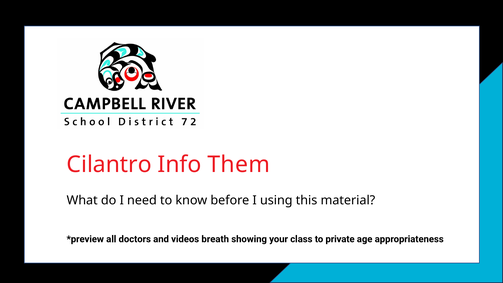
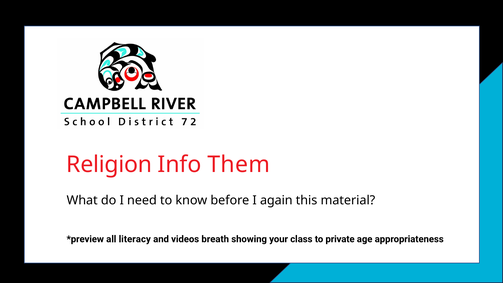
Cilantro: Cilantro -> Religion (109, 165)
using: using -> again (276, 200)
doctors: doctors -> literacy (135, 239)
